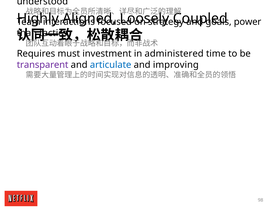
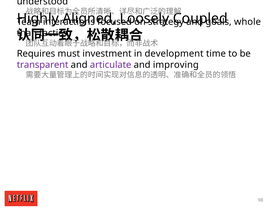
power: power -> whole (247, 22)
administered: administered -> development (174, 54)
articulate colour: blue -> purple (111, 65)
